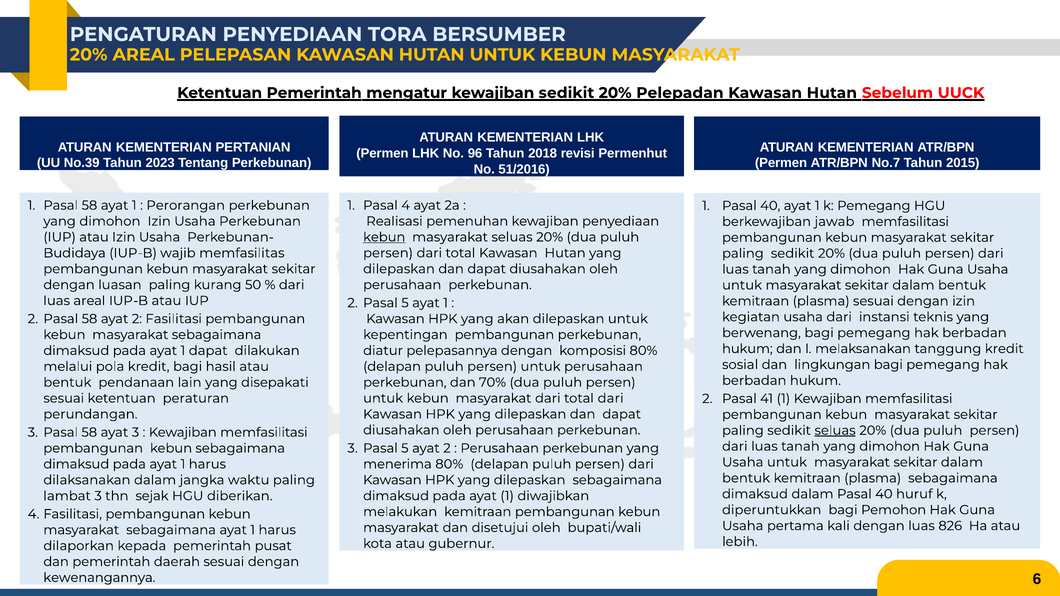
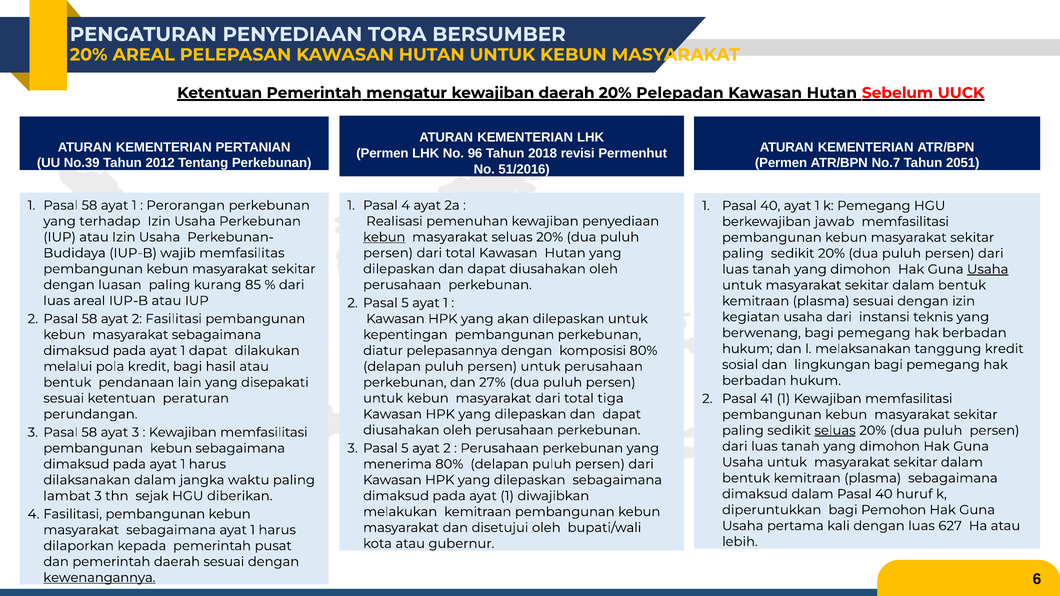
kewajiban sedikit: sedikit -> daerah (567, 93)
2023: 2023 -> 2012 (160, 163)
2015: 2015 -> 2051 (963, 163)
dimohon: dimohon -> terhadap (110, 221)
Usaha underline: none -> present (988, 269)
50: 50 -> 85 (253, 285)
70%: 70% -> 27% (492, 383)
total dari: dari -> tiga (611, 398)
826: 826 -> 627 (950, 526)
kewenangannya underline: none -> present (99, 578)
